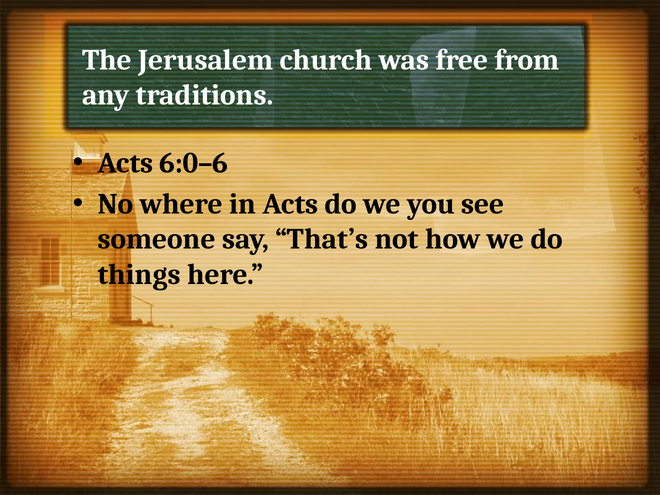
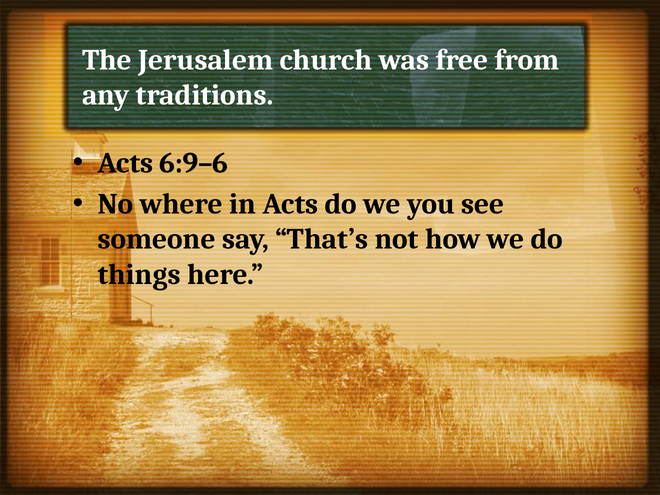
6:0–6: 6:0–6 -> 6:9–6 (194, 163)
